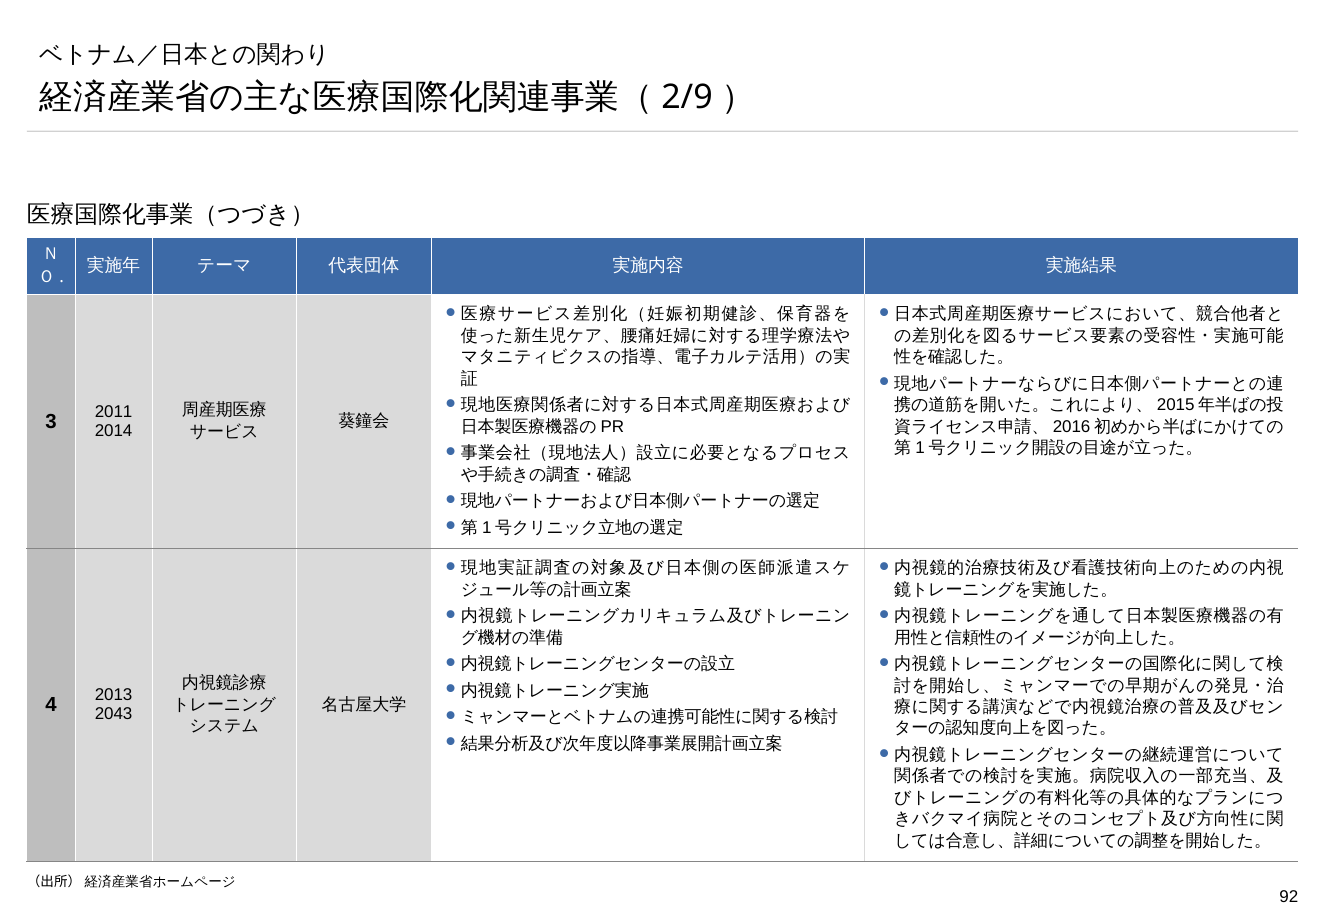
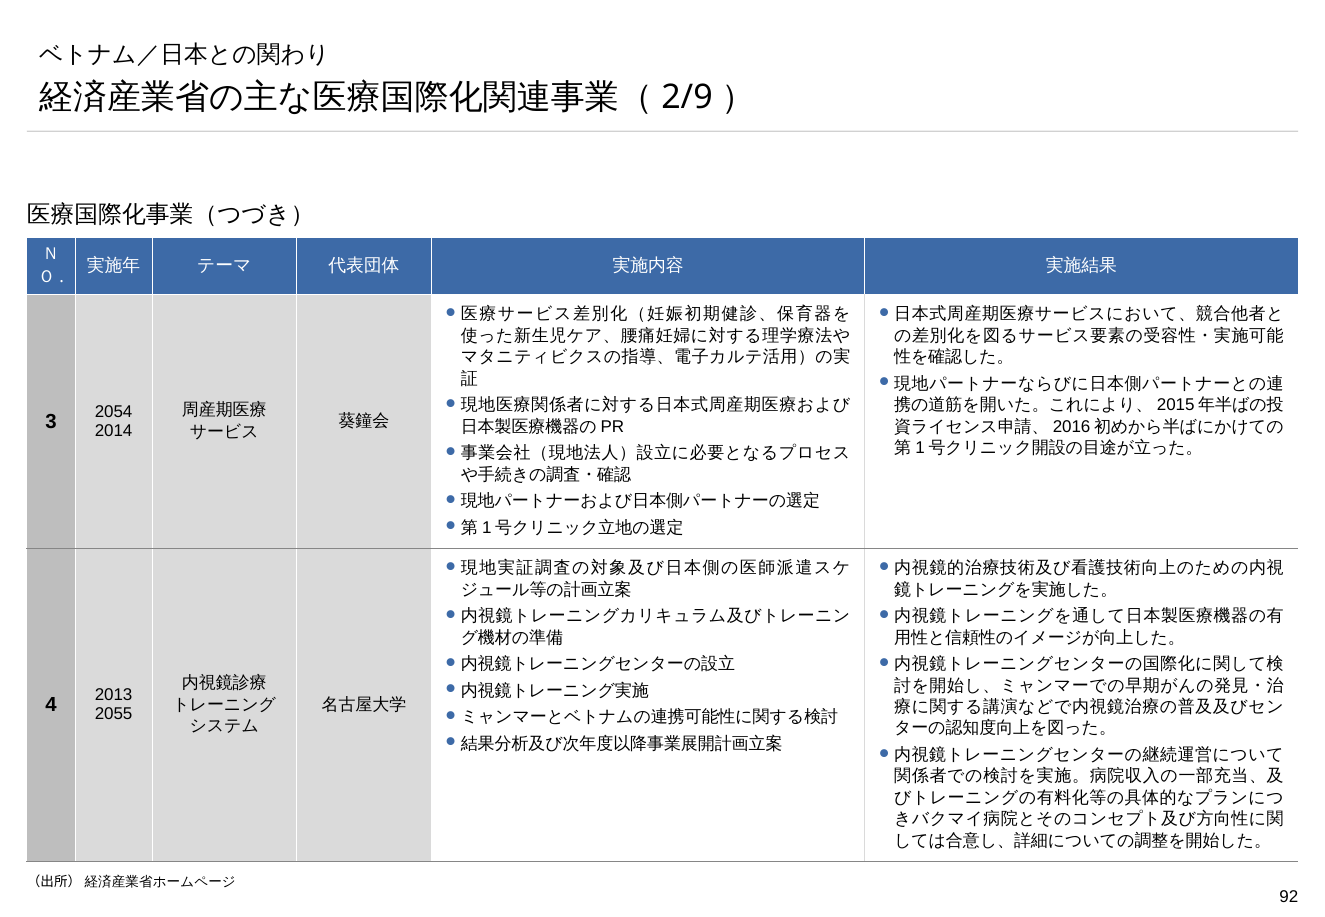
2011: 2011 -> 2054 (114, 412)
2043: 2043 -> 2055 (114, 714)
